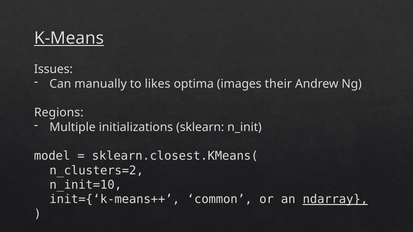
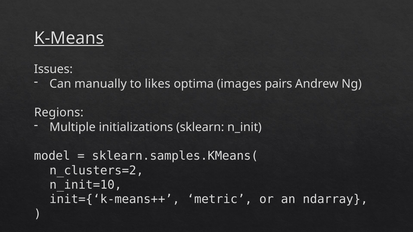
their: their -> pairs (278, 84)
sklearn.closest.KMeans(: sklearn.closest.KMeans( -> sklearn.samples.KMeans( (175, 156)
common: common -> metric (220, 200)
ndarray underline: present -> none (335, 200)
